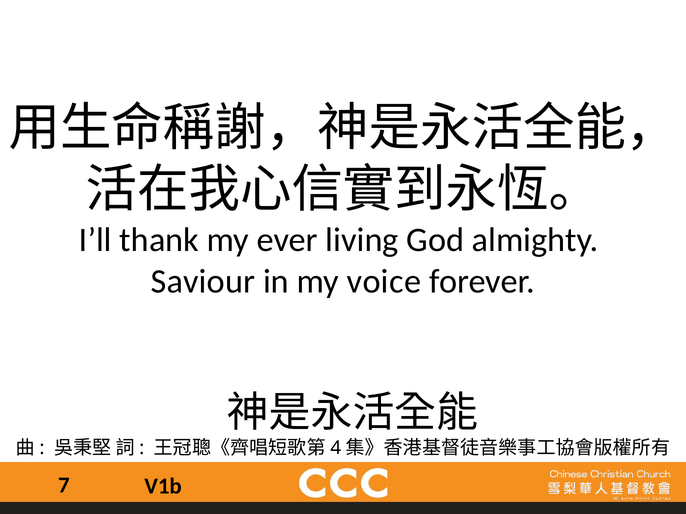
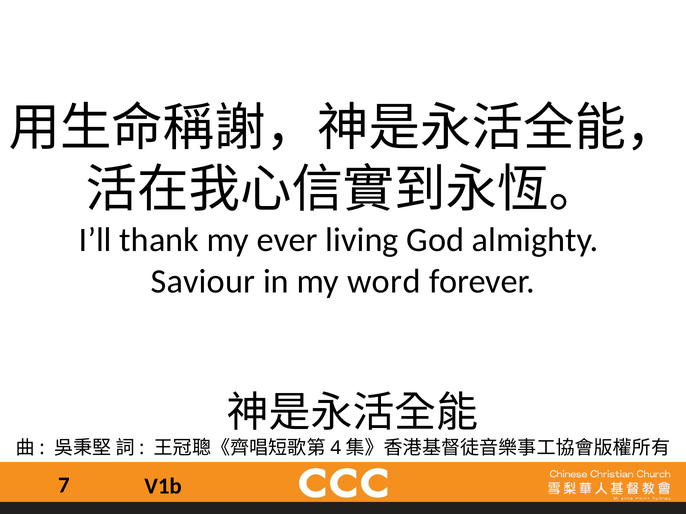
voice: voice -> word (384, 282)
